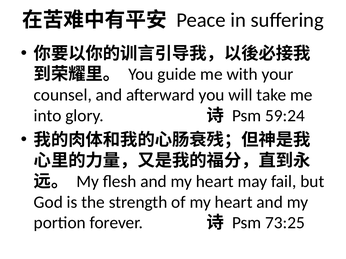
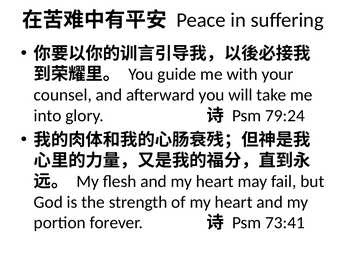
59:24: 59:24 -> 79:24 (285, 116)
73:25: 73:25 -> 73:41 (285, 223)
